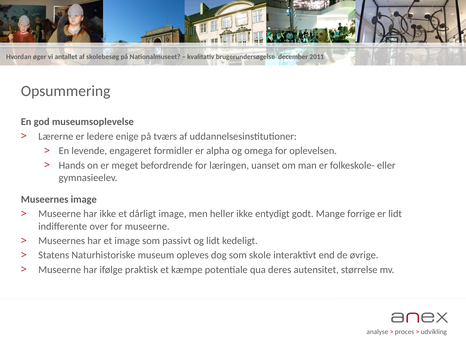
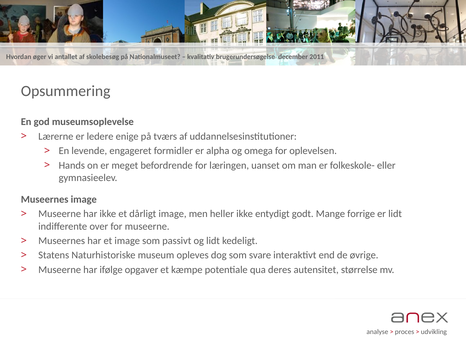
skole: skole -> svare (260, 256)
praktisk: praktisk -> opgaver (142, 270)
